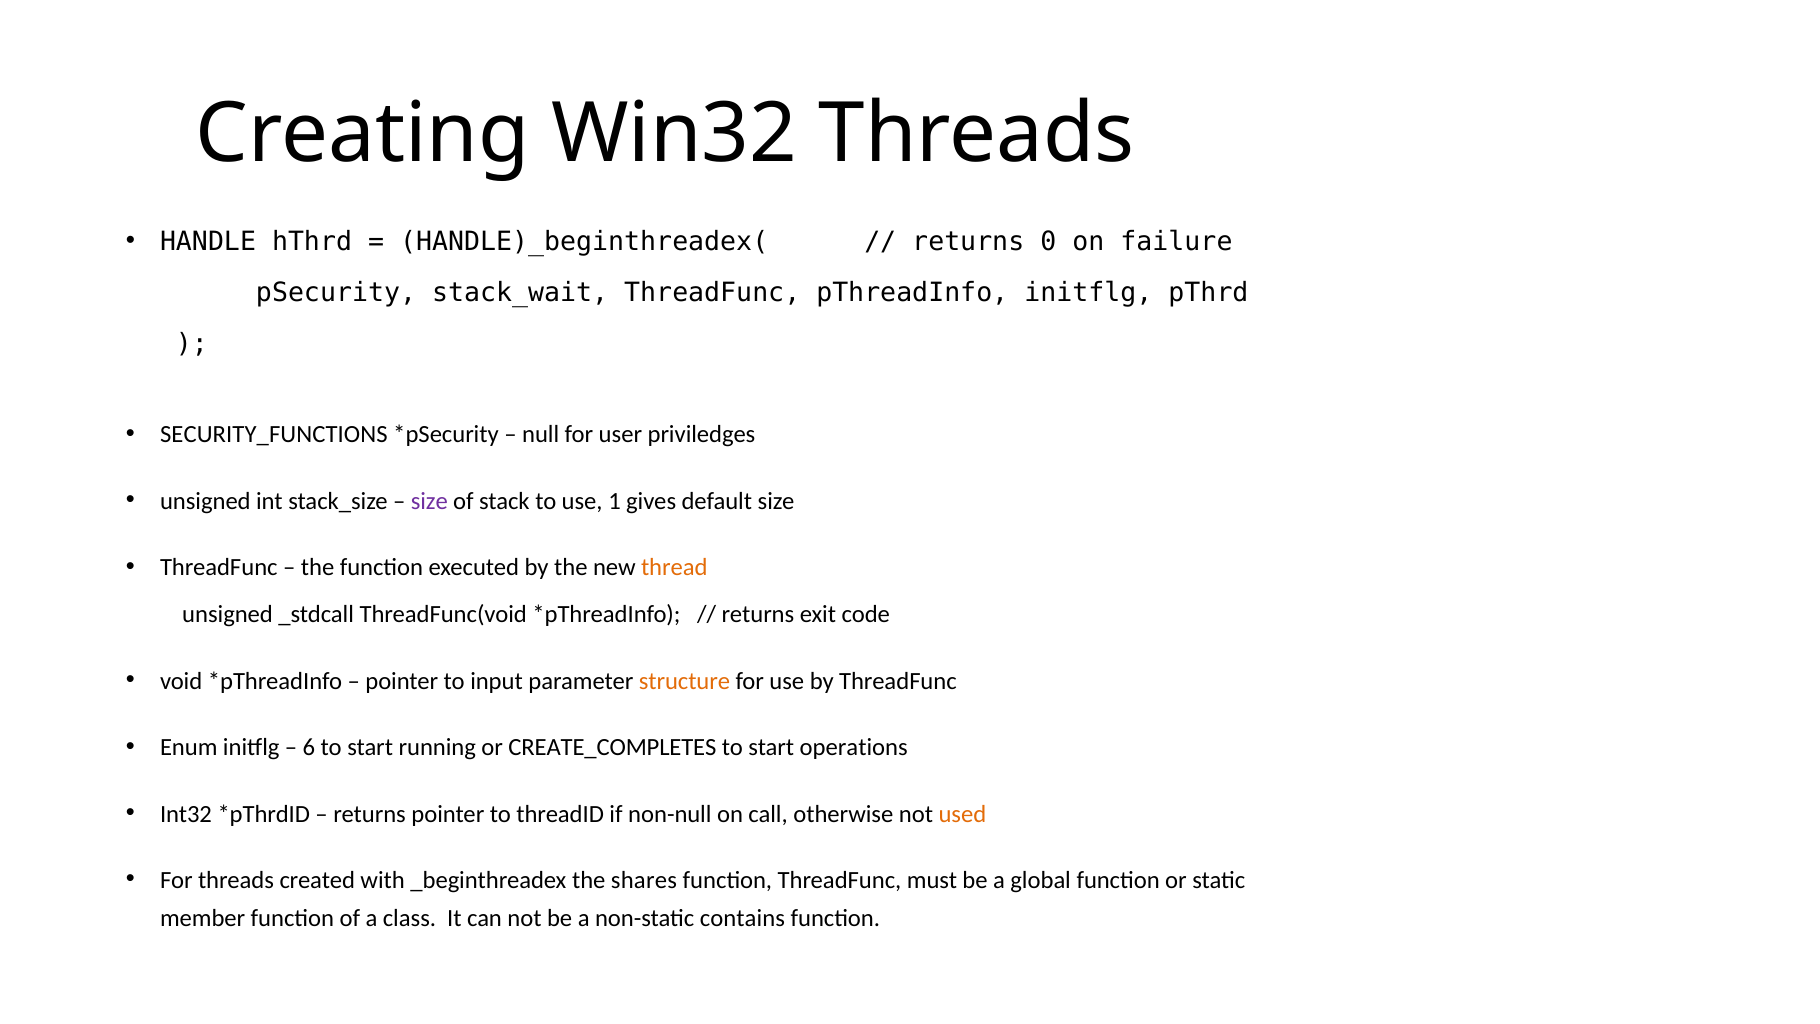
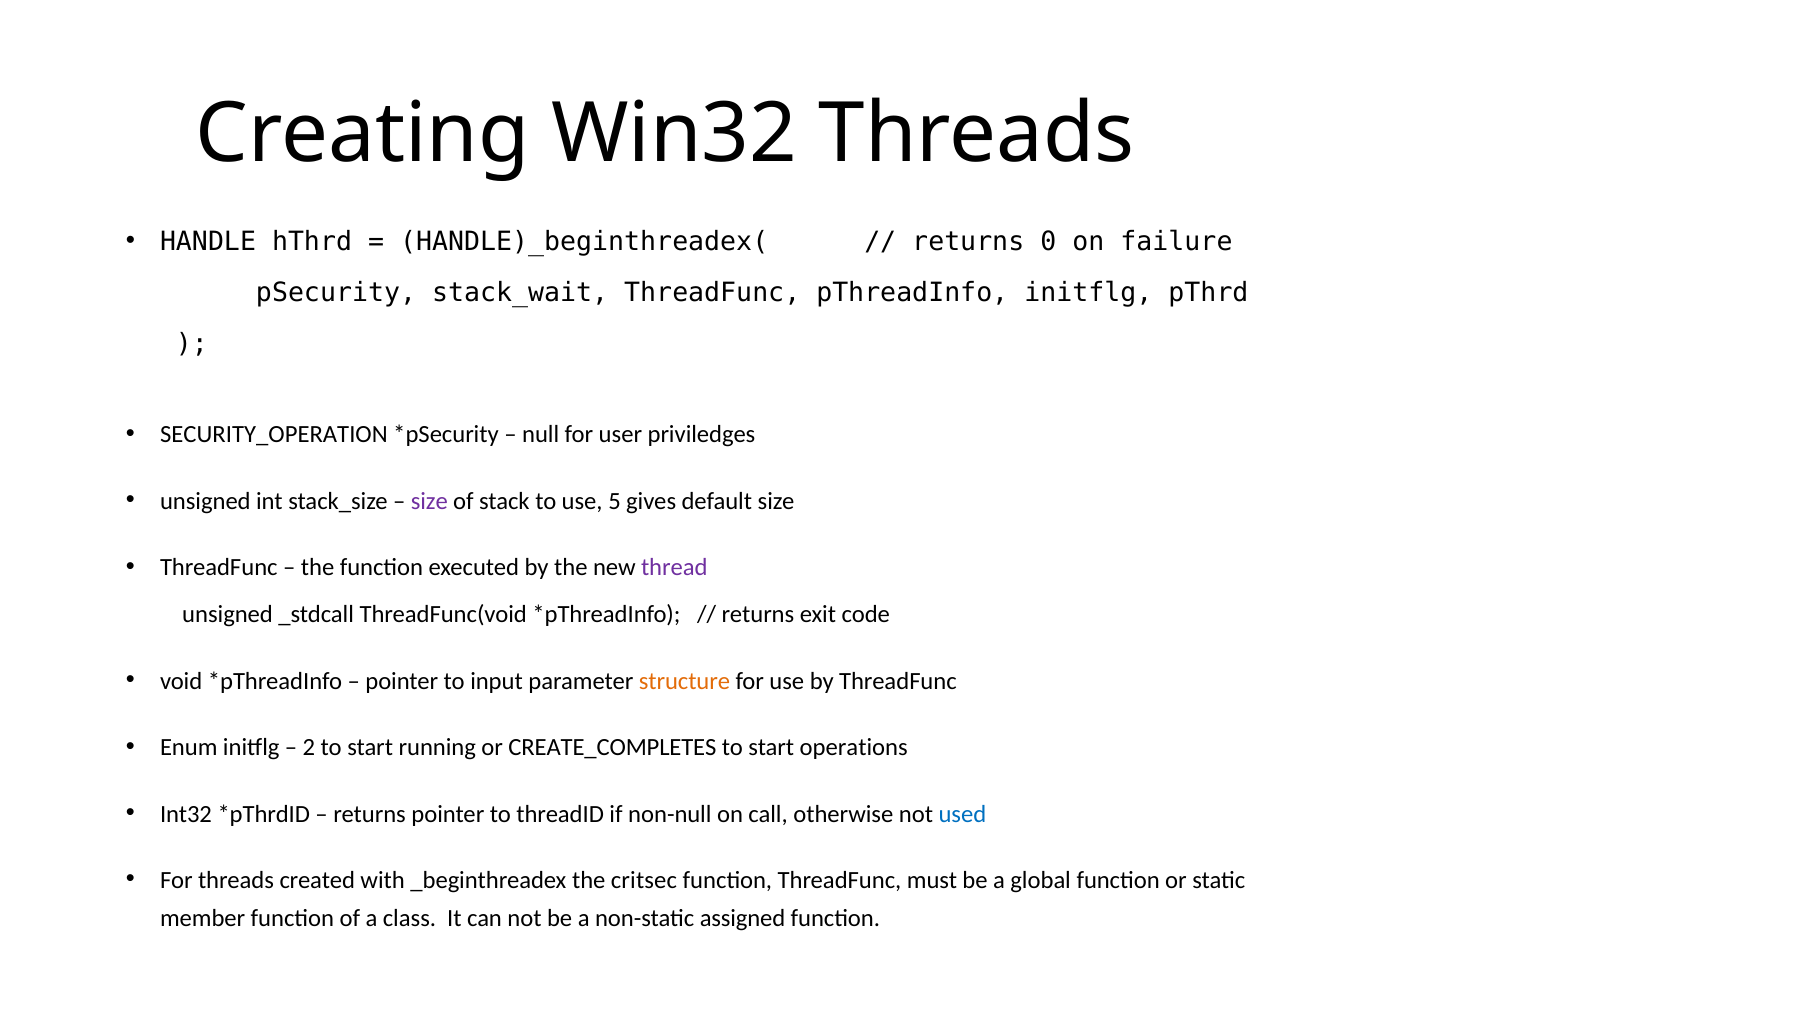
SECURITY_FUNCTIONS: SECURITY_FUNCTIONS -> SECURITY_OPERATION (274, 435)
1: 1 -> 5 (615, 501)
thread colour: orange -> purple (674, 567)
6: 6 -> 2 (309, 747)
used colour: orange -> blue (962, 814)
shares: shares -> critsec (644, 880)
contains: contains -> assigned (743, 918)
